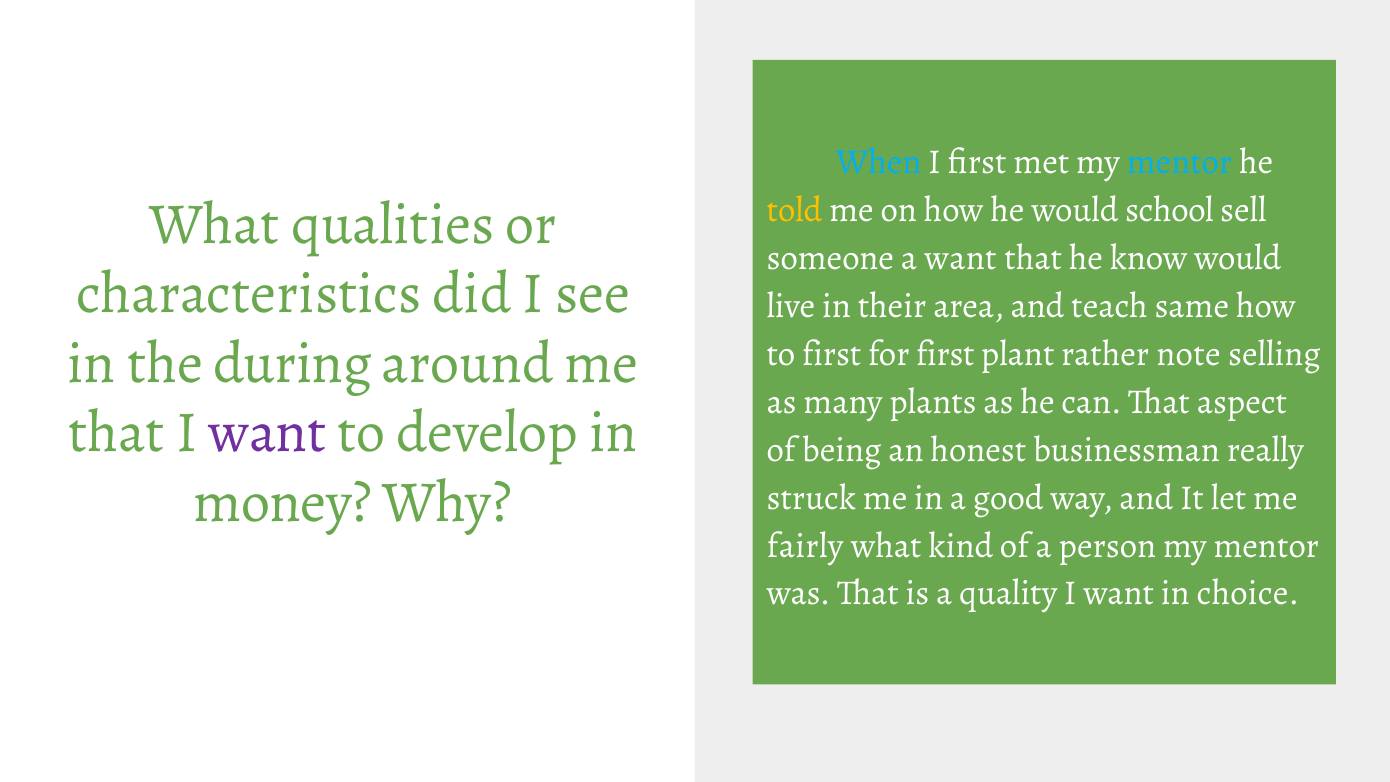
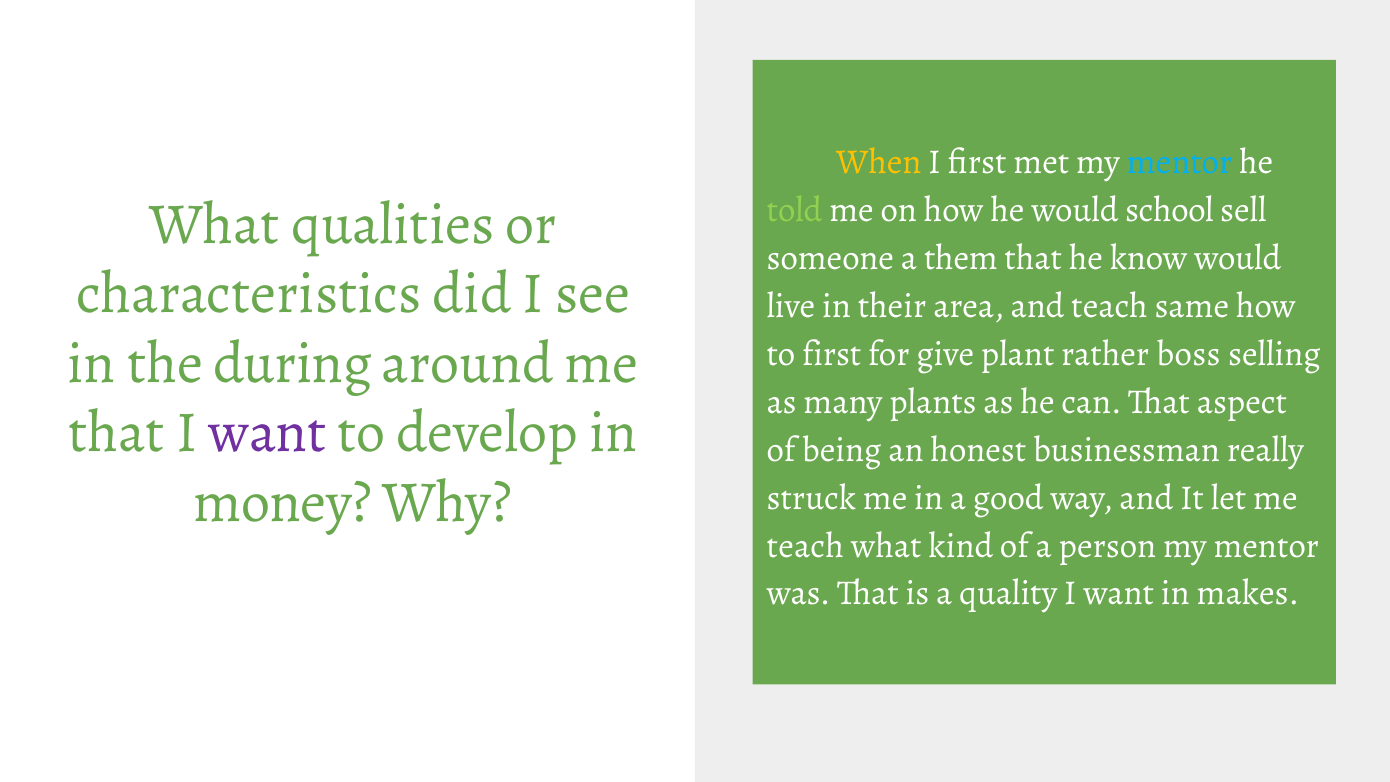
When colour: light blue -> yellow (879, 162)
told colour: yellow -> light green (795, 210)
a want: want -> them (961, 258)
for first: first -> give (945, 354)
note: note -> boss (1189, 354)
fairly: fairly -> teach (805, 545)
choice: choice -> makes (1248, 593)
